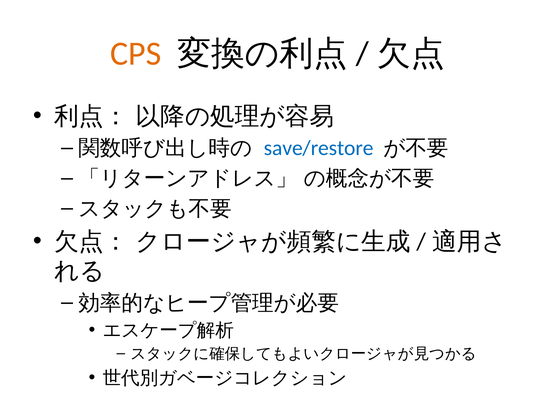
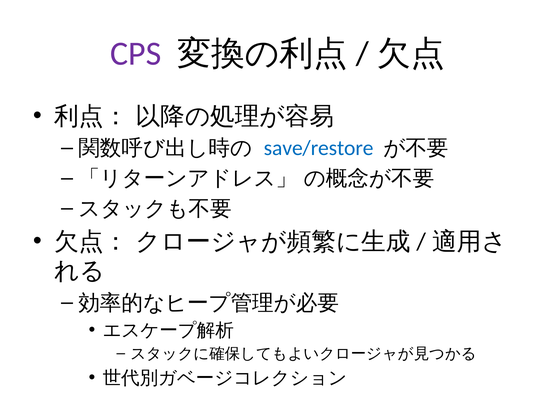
CPS colour: orange -> purple (136, 54)
